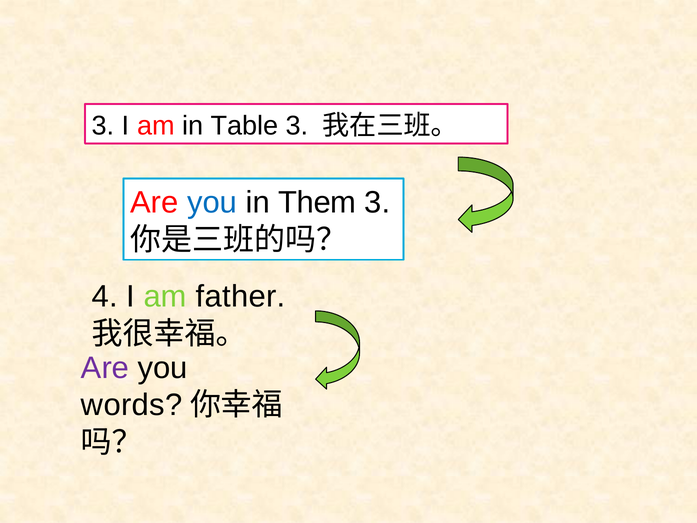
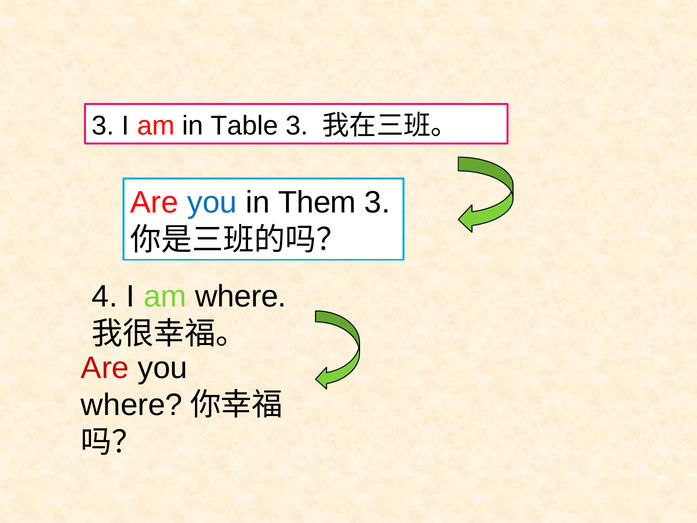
am father: father -> where (241, 297)
Are colour: purple -> red (105, 368)
words: words -> where (132, 405)
